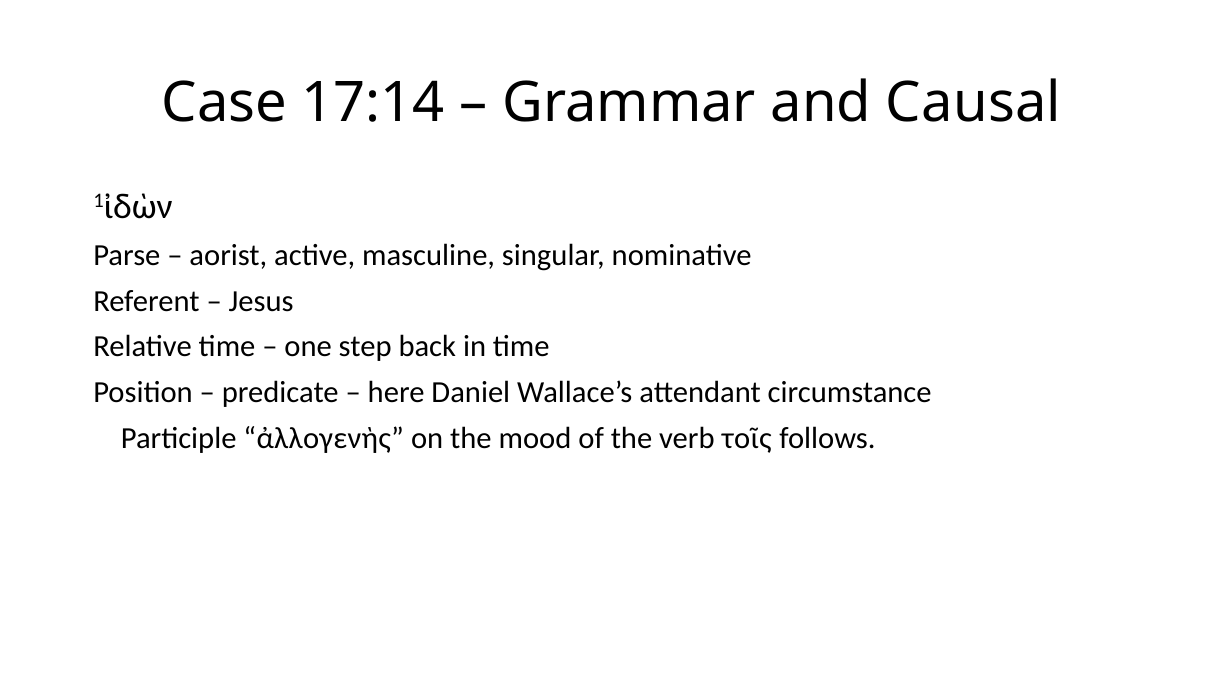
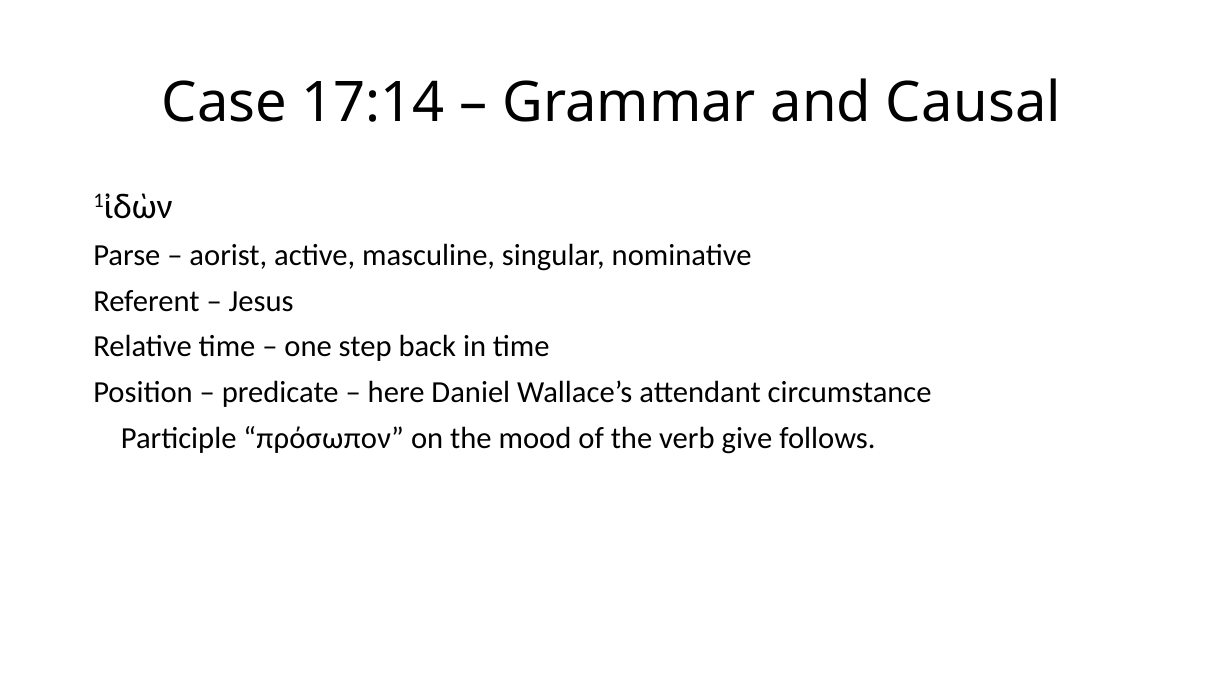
ἀλλογενὴς: ἀλλογενὴς -> πρόσωπον (324, 439)
τοῖς: τοῖς -> give (747, 439)
